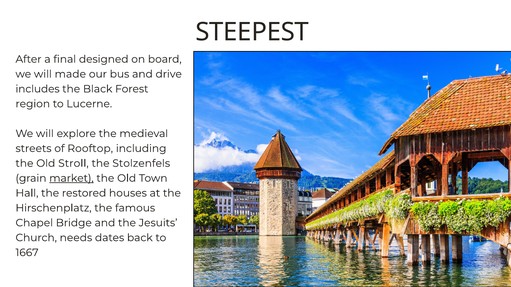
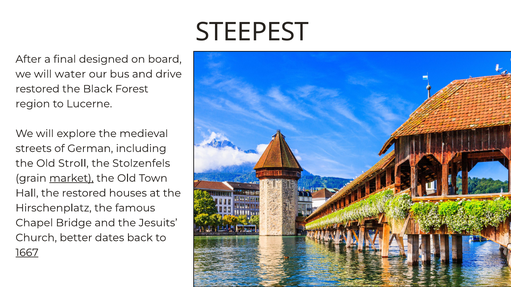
made: made -> water (70, 74)
includes: includes -> restored (38, 89)
Rooftop: Rooftop -> German (90, 149)
needs: needs -> better (76, 238)
1667 underline: none -> present (27, 253)
